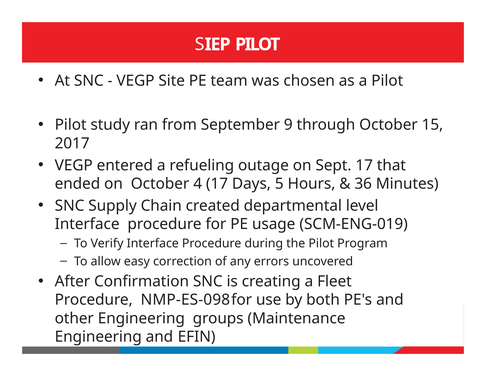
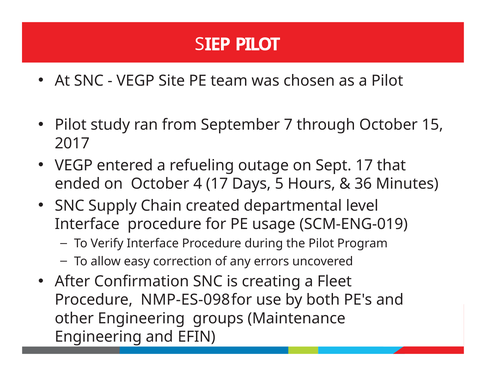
9: 9 -> 7 (288, 125)
